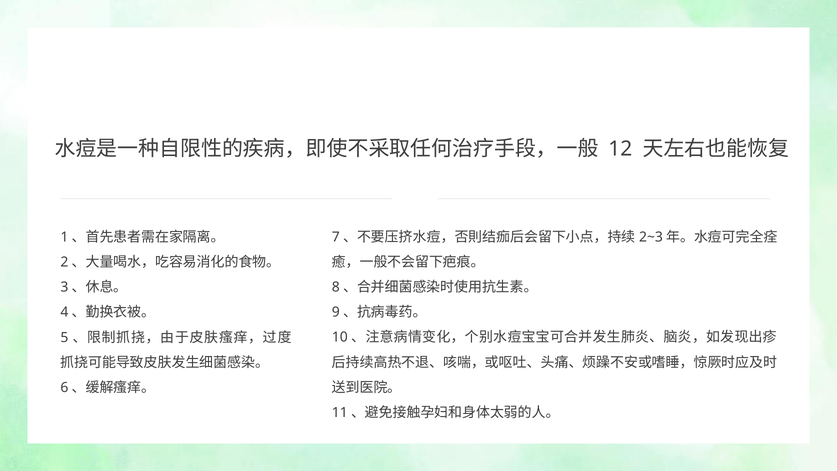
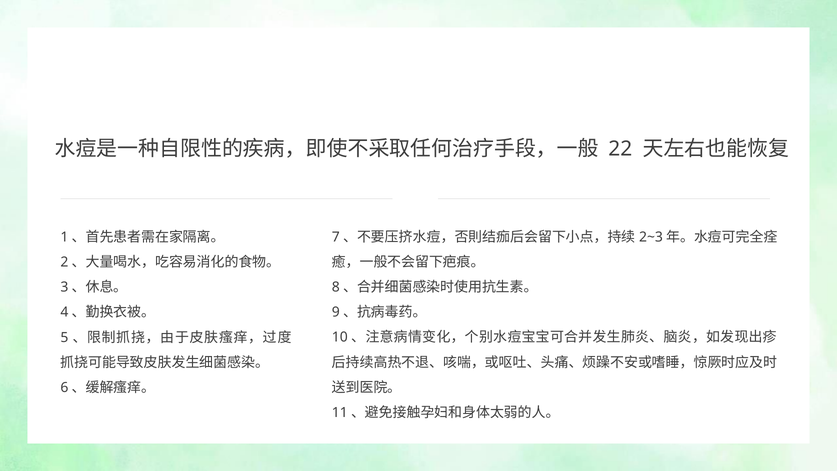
12: 12 -> 22 (620, 149)
